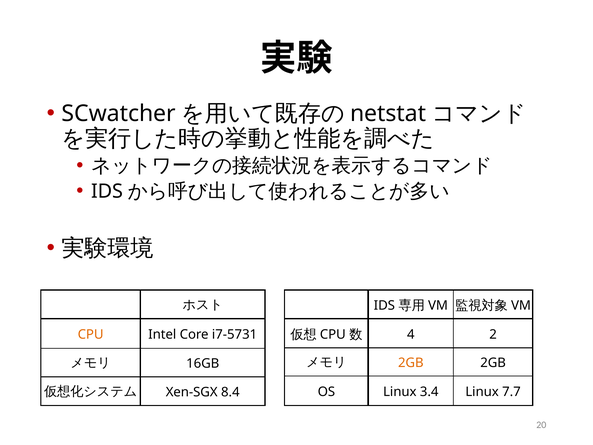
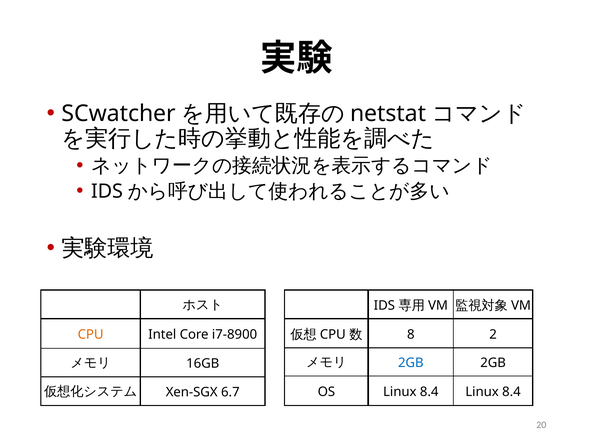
4: 4 -> 8 (411, 334)
i7-5731: i7-5731 -> i7-8900 (235, 334)
2GB colour: orange -> blue (411, 363)
8.4: 8.4 -> 6.7 (230, 392)
OS Linux 3.4: 3.4 -> 8.4 (429, 391)
7.7: 7.7 -> 8.4 (511, 391)
